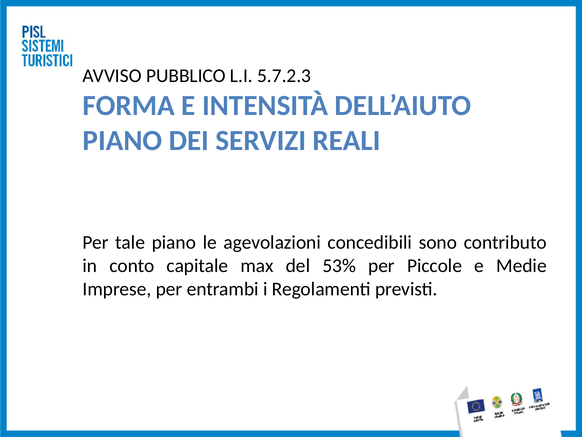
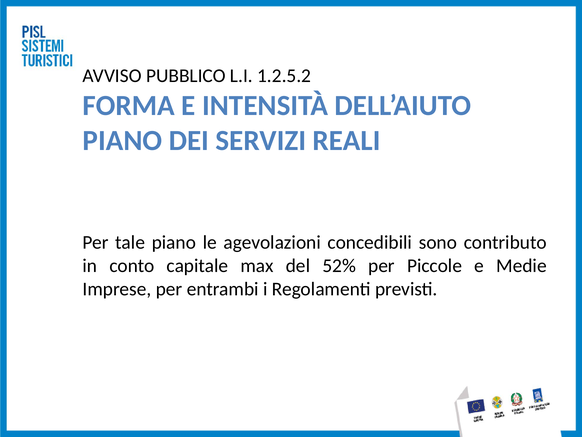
5.7.2.3: 5.7.2.3 -> 1.2.5.2 (284, 76)
53%: 53% -> 52% (339, 266)
